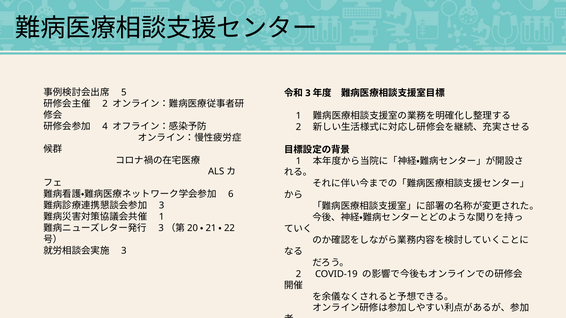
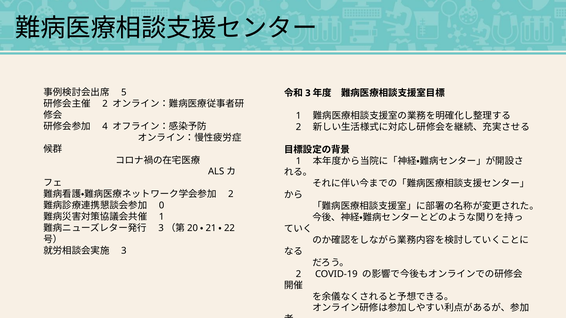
6: 6 -> 2 (231, 194)
3: 3 -> 0 (162, 206)
